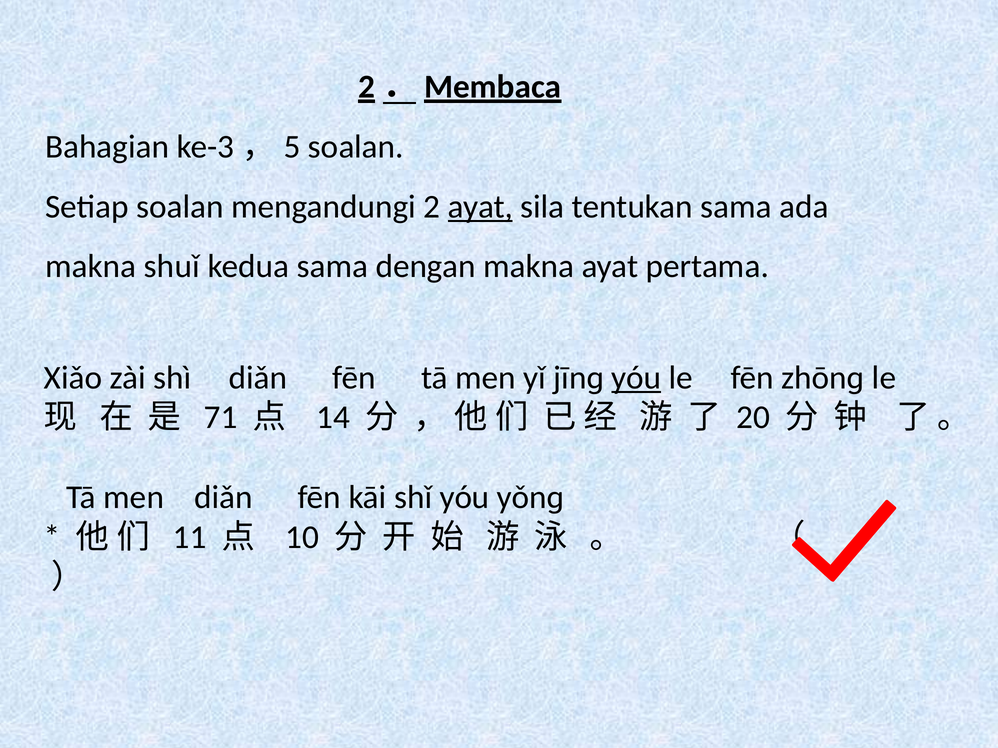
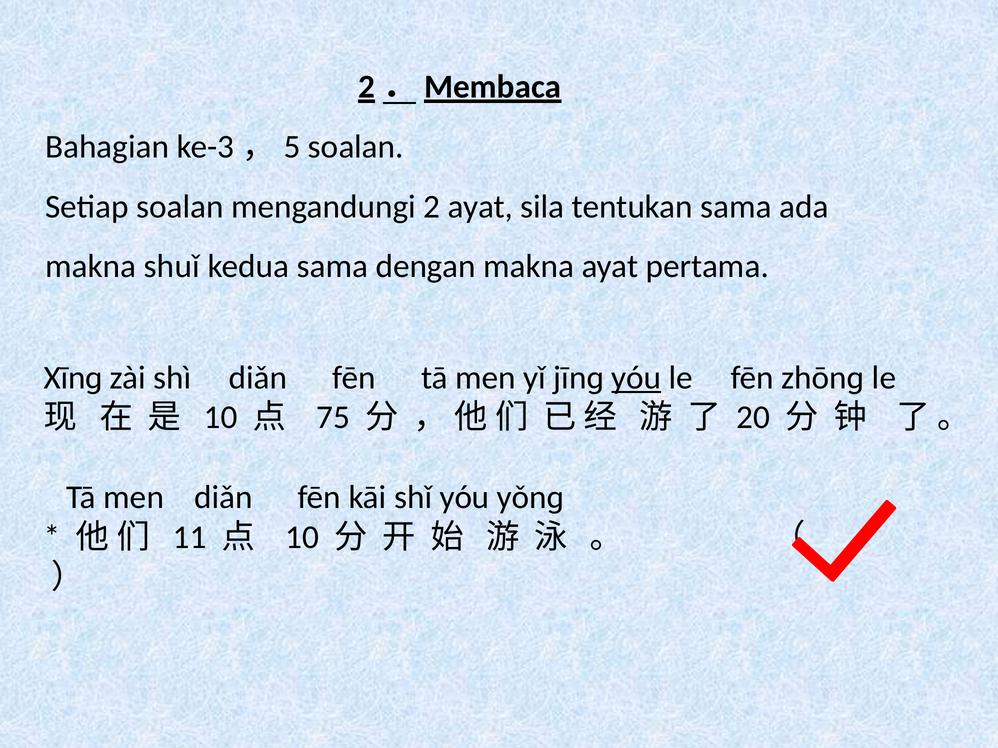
ayat underline: present -> none (480, 207)
Xiǎo: Xiǎo -> Xīnɡ (73, 378)
71: 71 -> 10 (221, 418)
14: 14 -> 75 (333, 418)
